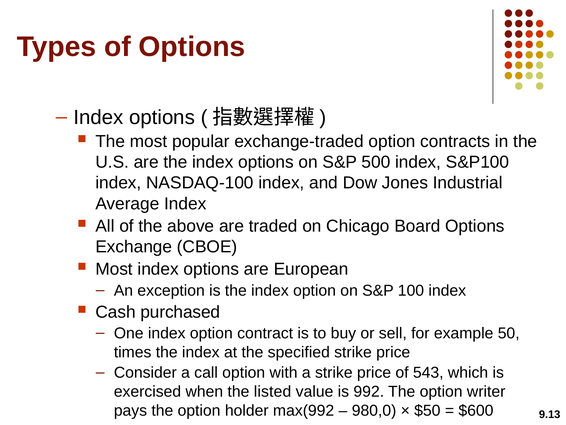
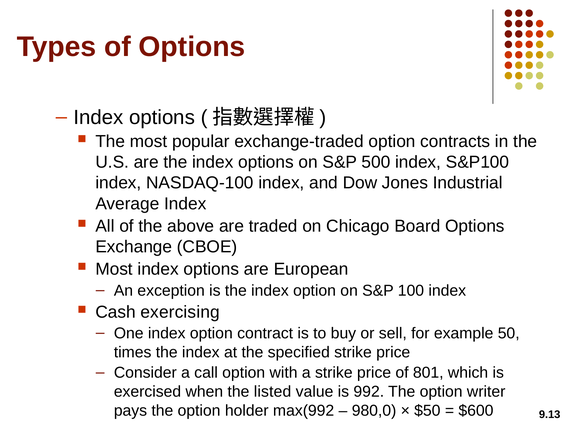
purchased: purchased -> exercising (180, 312)
543: 543 -> 801 (428, 372)
